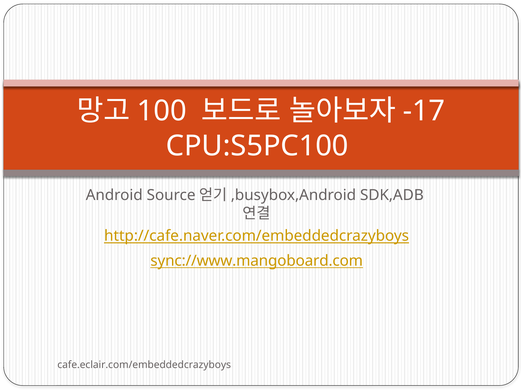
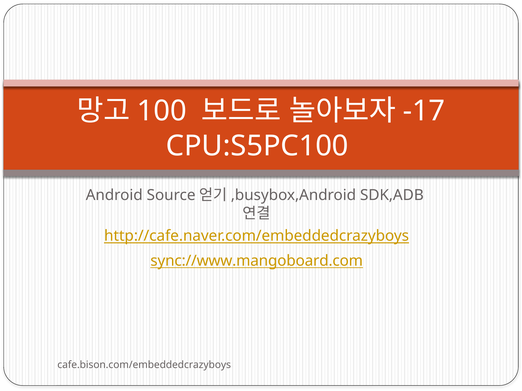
cafe.eclair.com/embeddedcrazyboys: cafe.eclair.com/embeddedcrazyboys -> cafe.bison.com/embeddedcrazyboys (144, 365)
